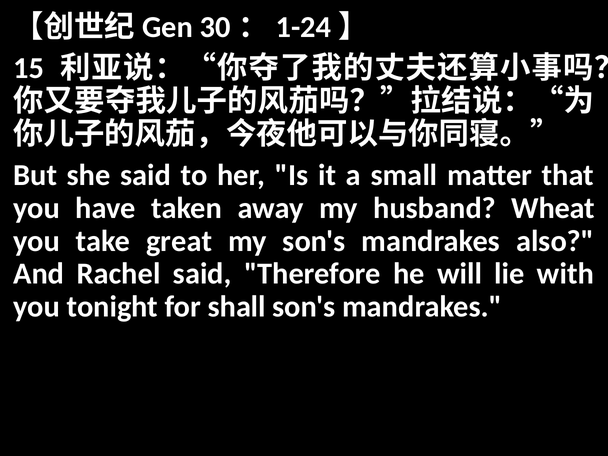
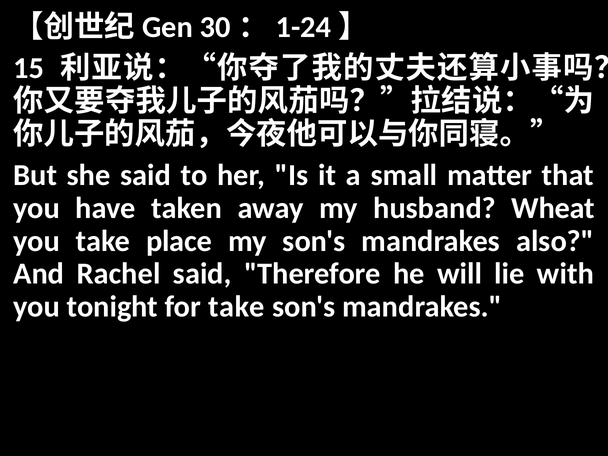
great: great -> place (179, 241)
for shall: shall -> take (237, 307)
